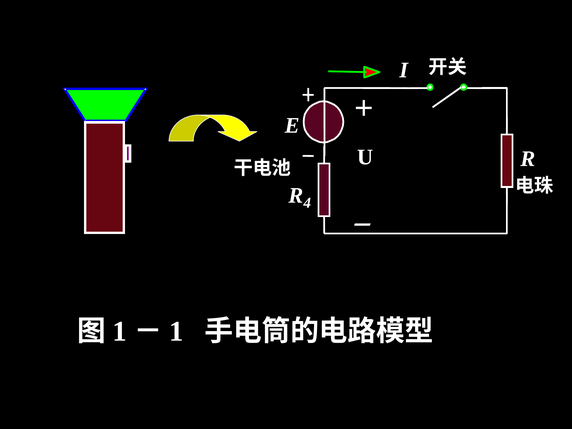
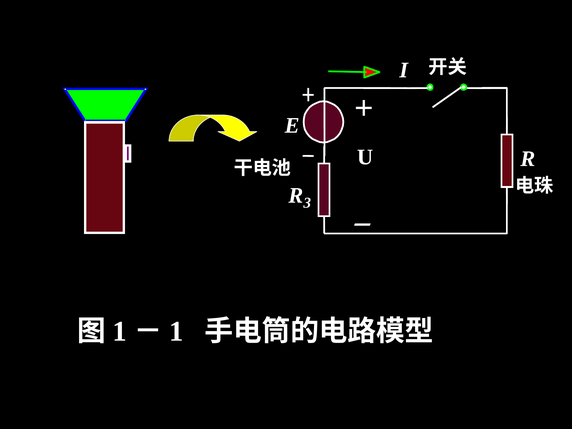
4: 4 -> 3 (307, 203)
